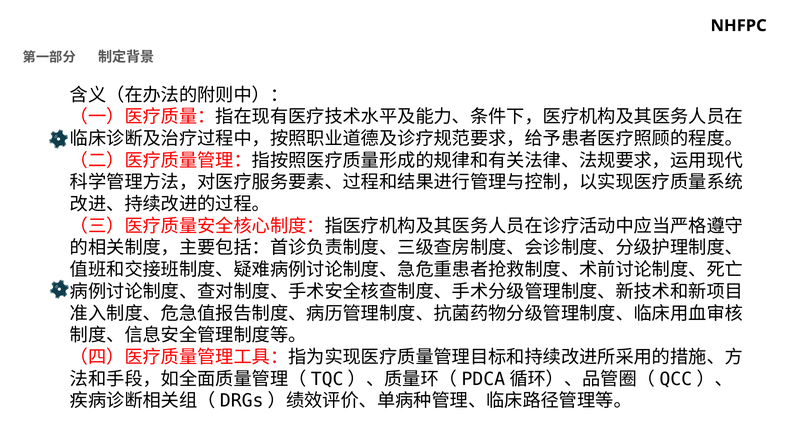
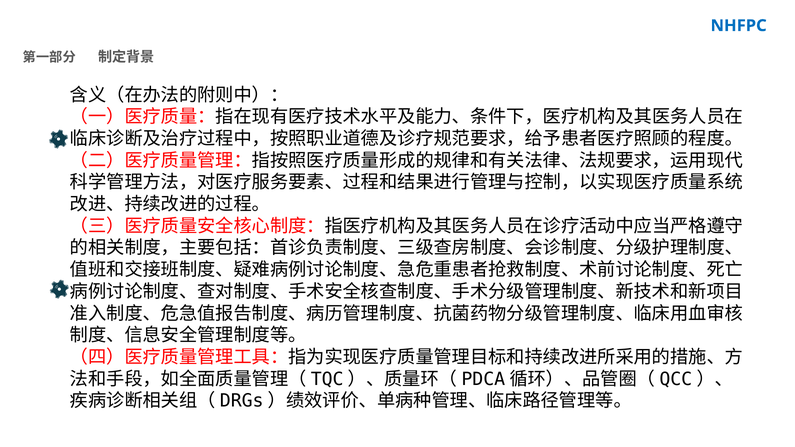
NHFPC colour: black -> blue (739, 26)
